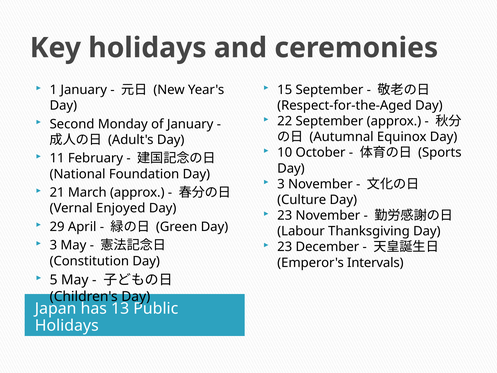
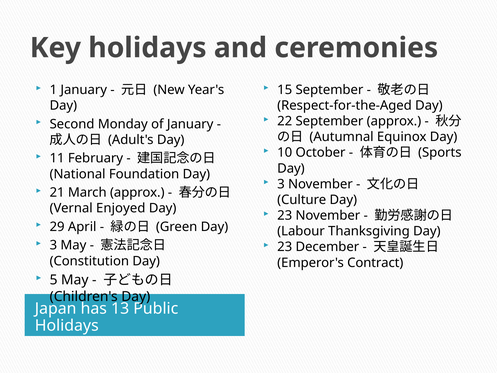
Intervals: Intervals -> Contract (375, 263)
